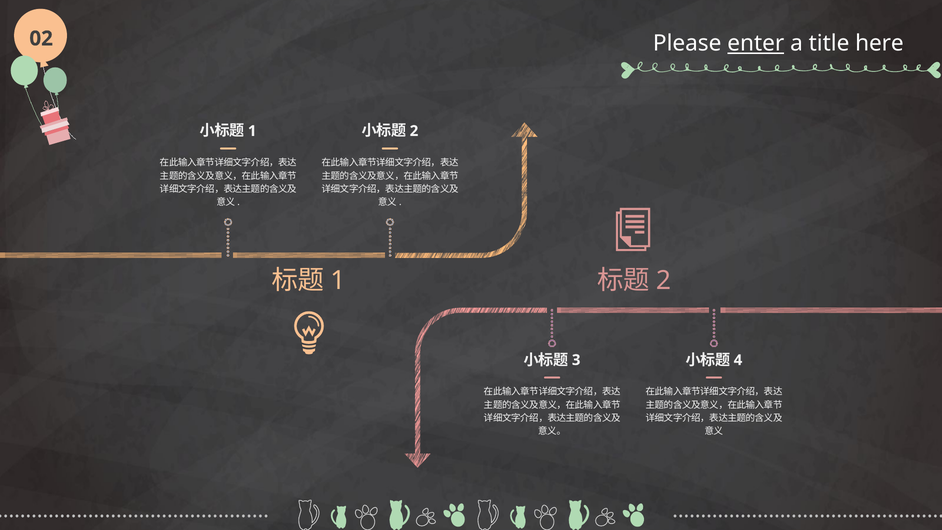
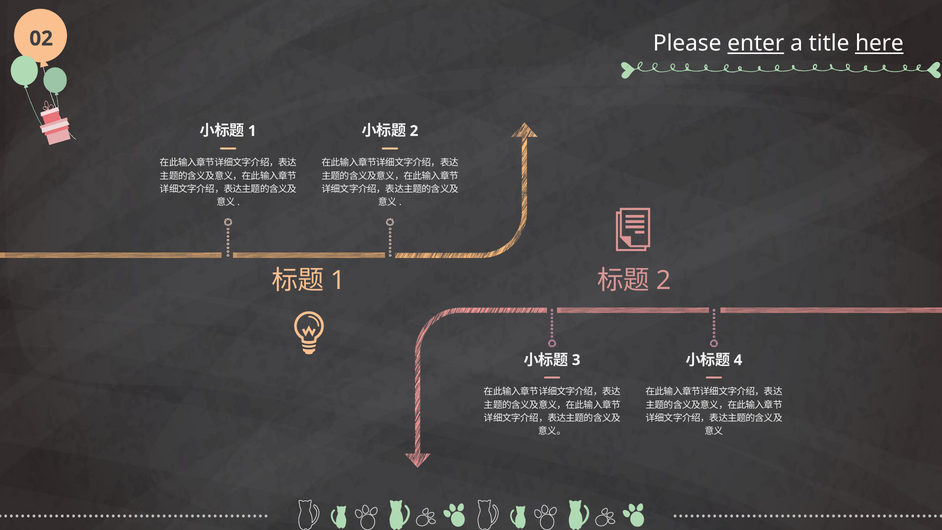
here underline: none -> present (879, 44)
